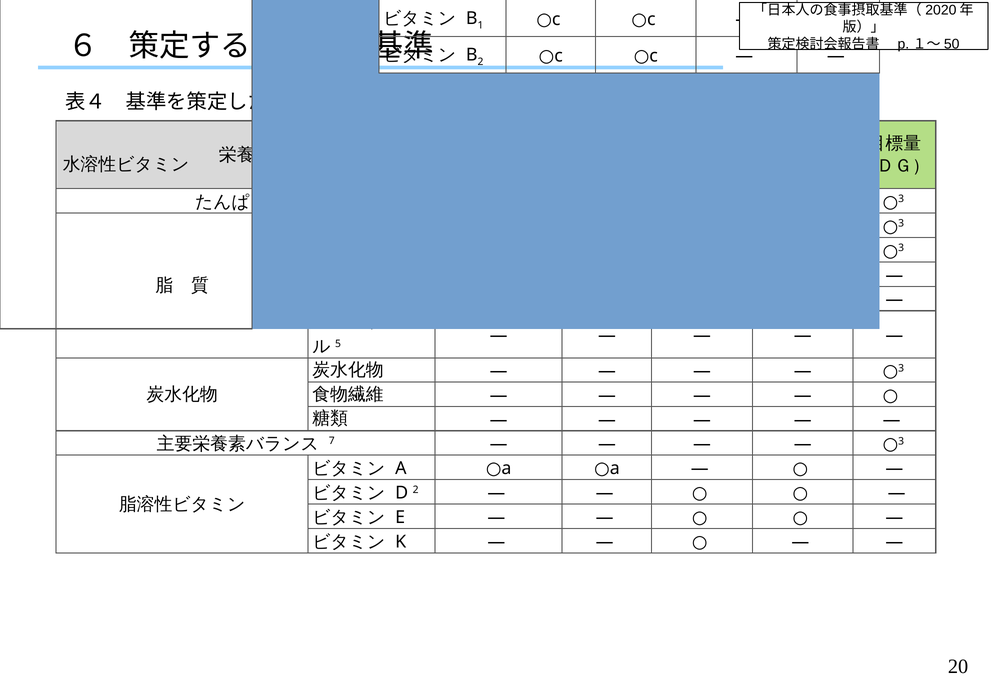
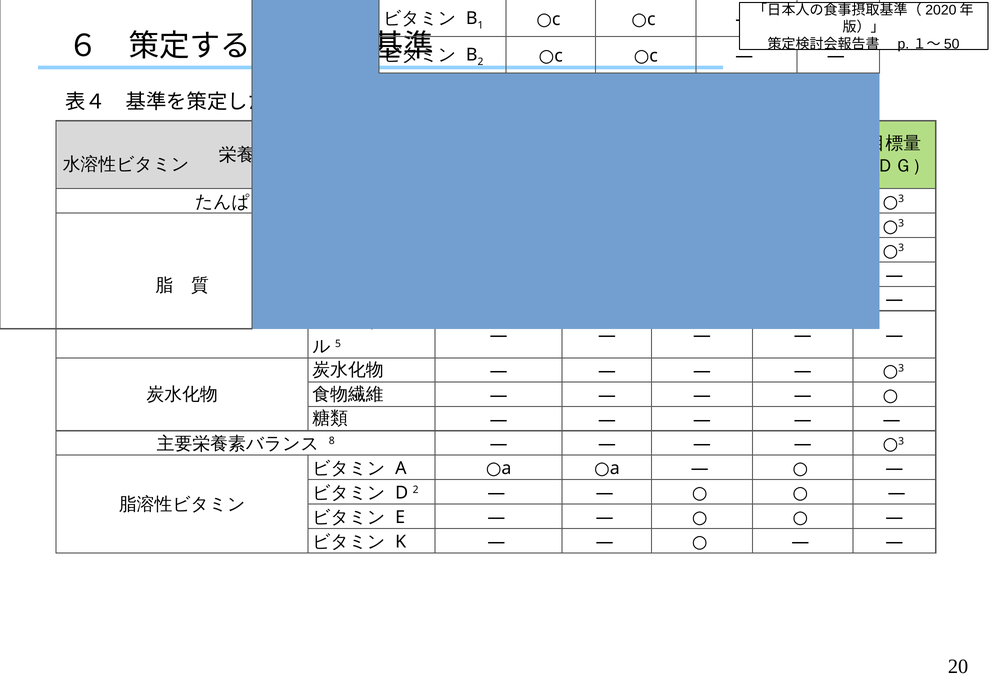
7: 7 -> 8 (332, 441)
